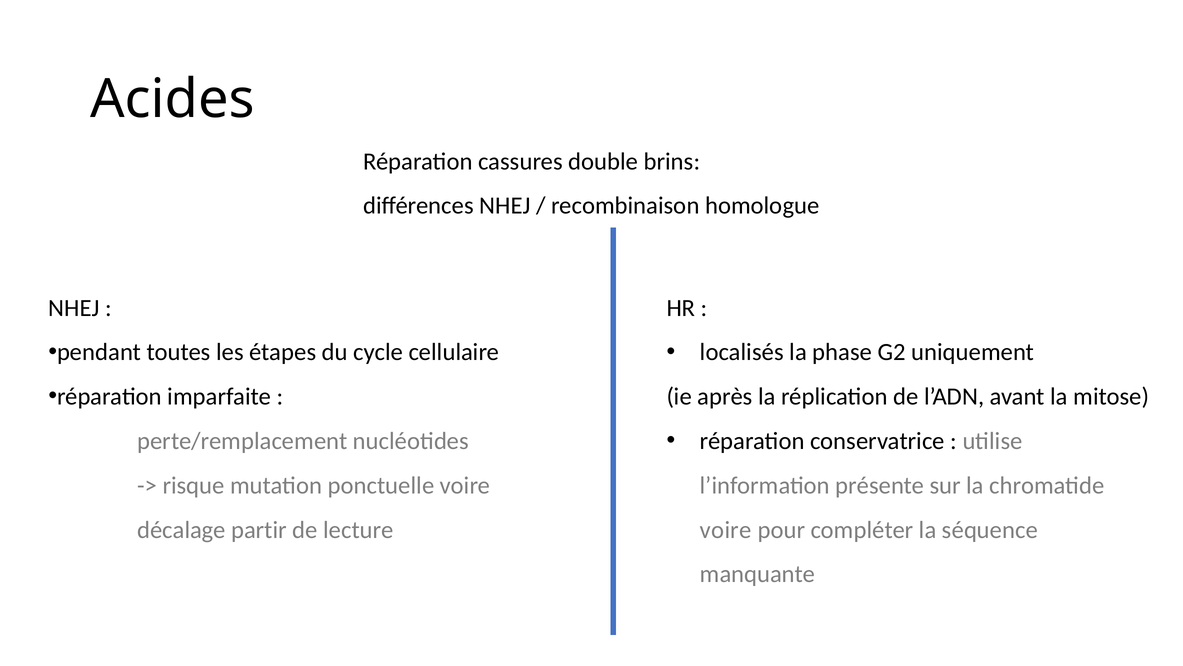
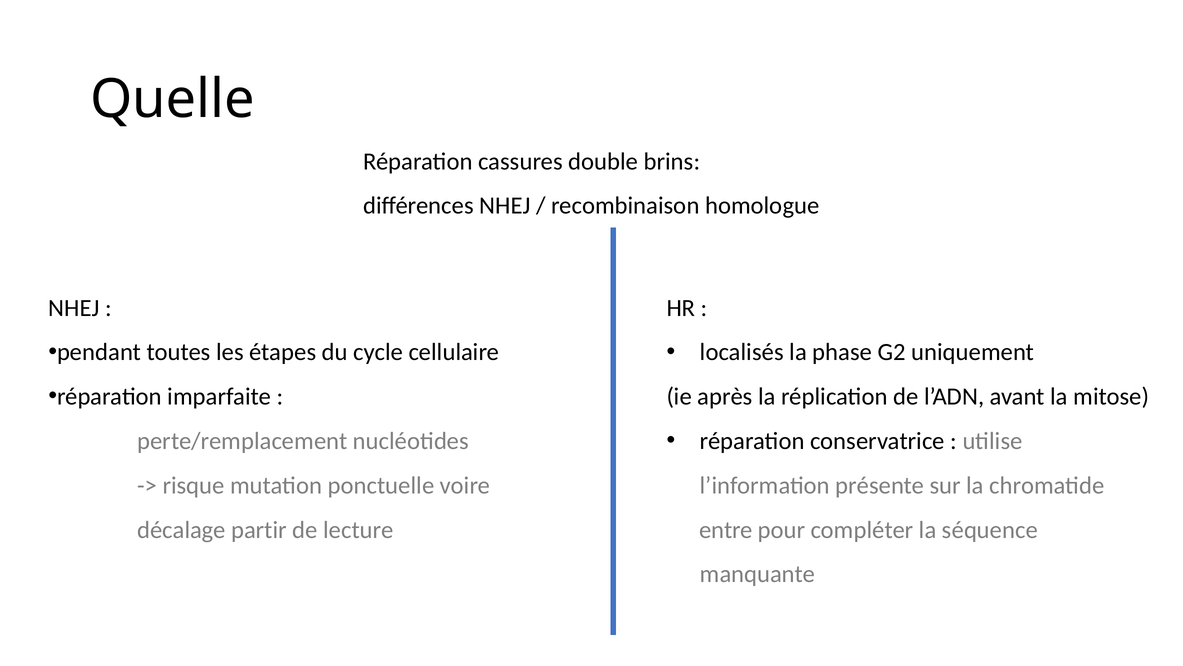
Acides: Acides -> Quelle (172, 99)
voire: voire -> entre (726, 529)
